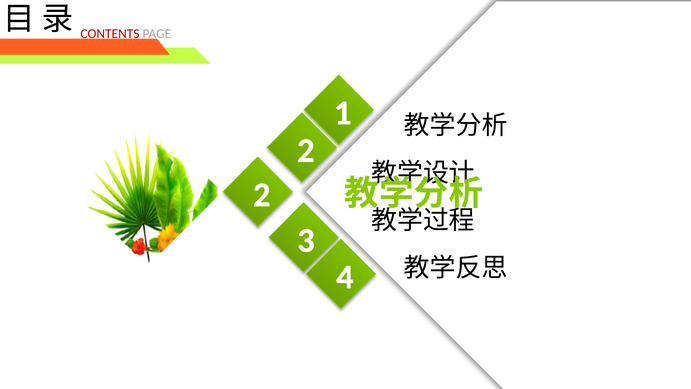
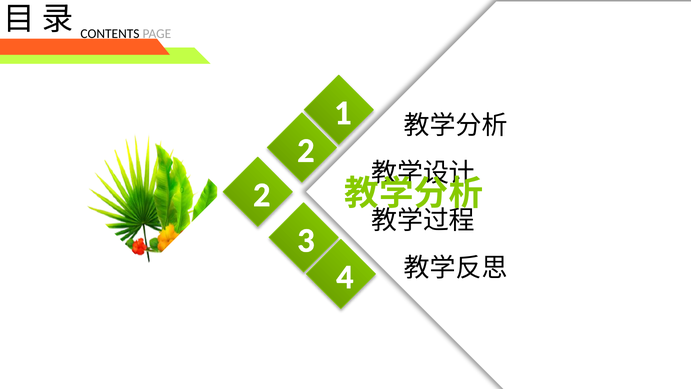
CONTENTS colour: red -> black (110, 34)
